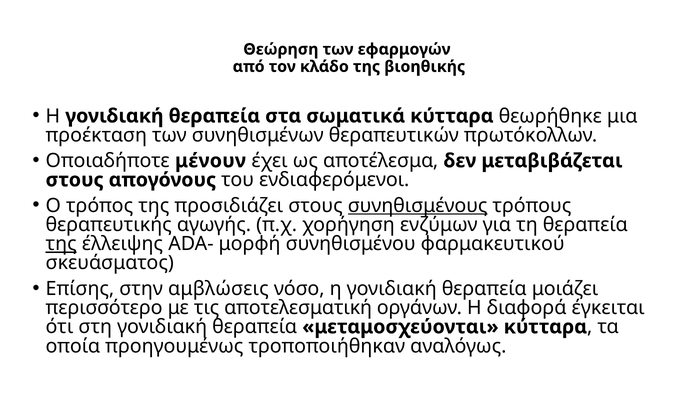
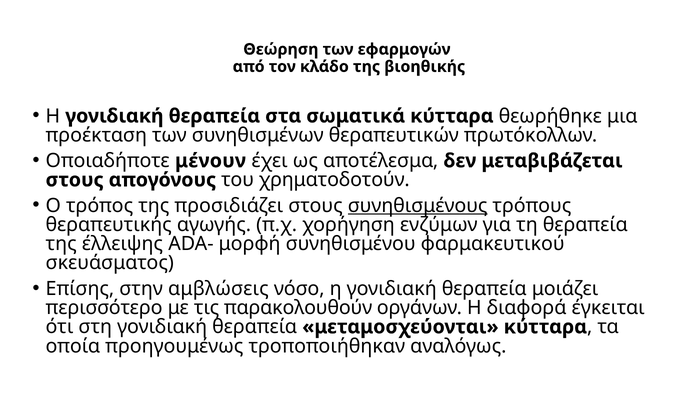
ενδιαφερόμενοι: ενδιαφερόμενοι -> χρηματοδοτούν (334, 180)
της underline: present -> none (61, 244)
αποτελεσματική: αποτελεσματική -> παρακολουθούν (298, 307)
